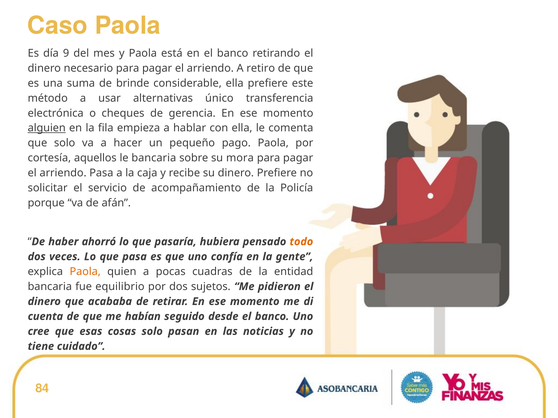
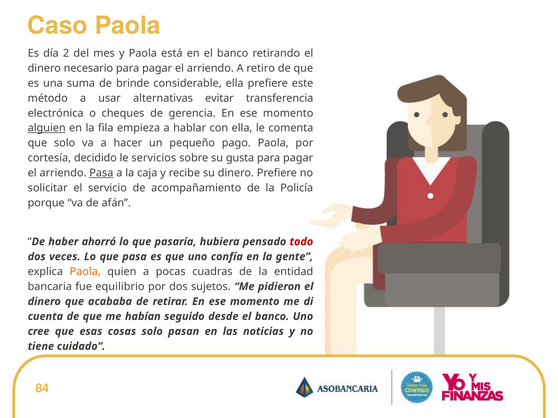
9: 9 -> 2 (66, 53)
único: único -> evitar (219, 98)
aquellos: aquellos -> decidido (95, 158)
le bancaria: bancaria -> servicios (154, 158)
mora: mora -> gusta (240, 158)
Pasa underline: none -> present (101, 173)
todo colour: orange -> red (301, 242)
